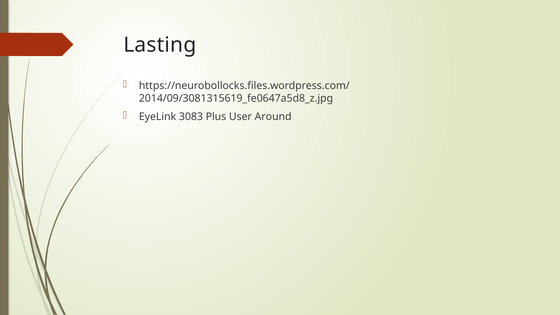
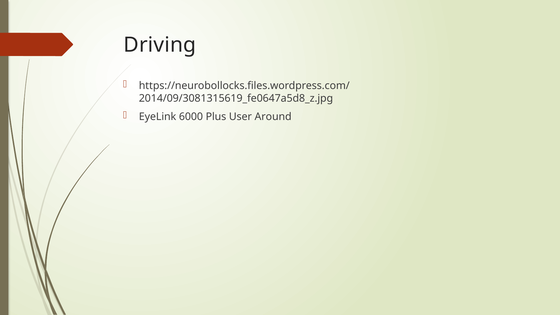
Lasting: Lasting -> Driving (160, 45)
3083: 3083 -> 6000 (191, 117)
